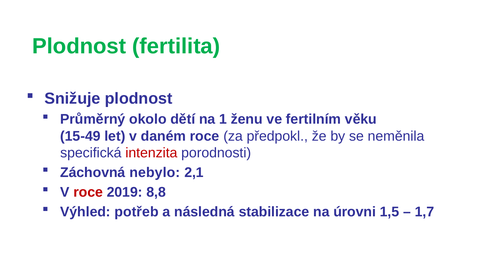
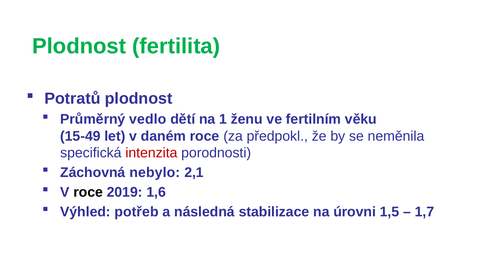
Snižuje: Snižuje -> Potratů (72, 99)
okolo: okolo -> vedlo (148, 119)
roce colour: red -> black (88, 192)
8,8: 8,8 -> 1,6 (156, 192)
